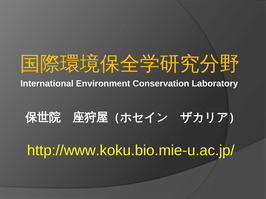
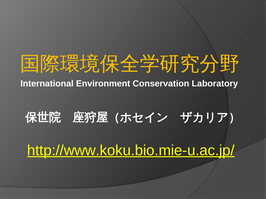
http://www.koku.bio.mie-u.ac.jp/ underline: none -> present (131, 151)
